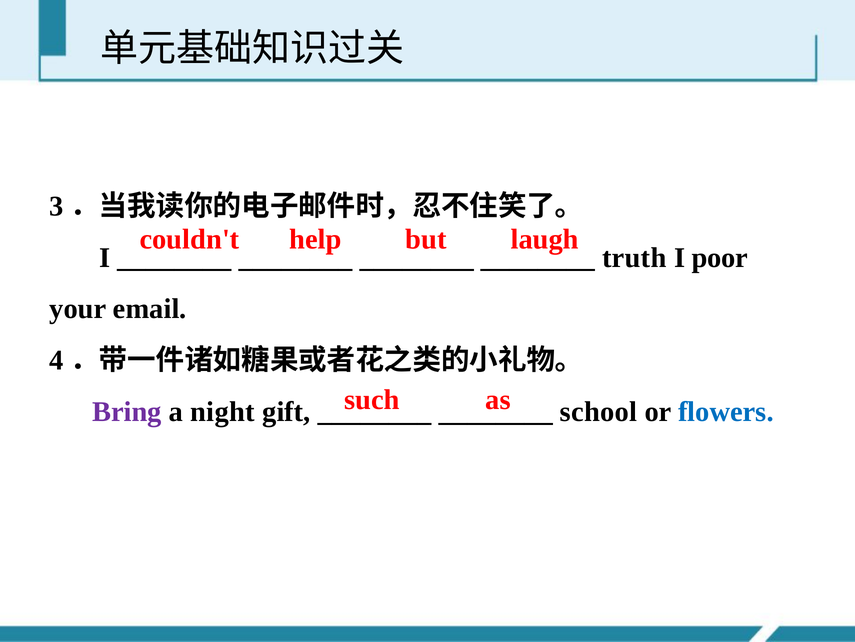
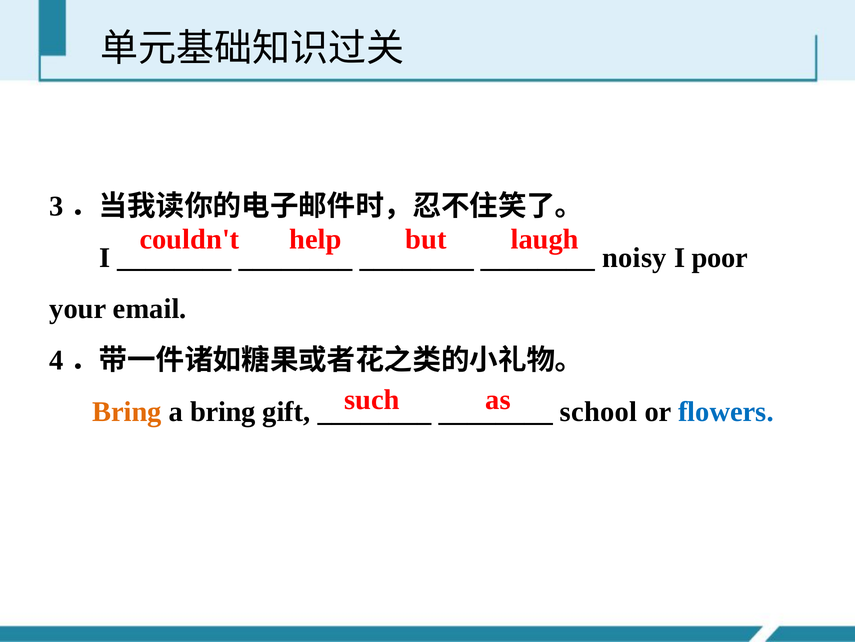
truth: truth -> noisy (634, 257)
Bring colour: purple -> orange (127, 411)
a night: night -> bring (223, 411)
